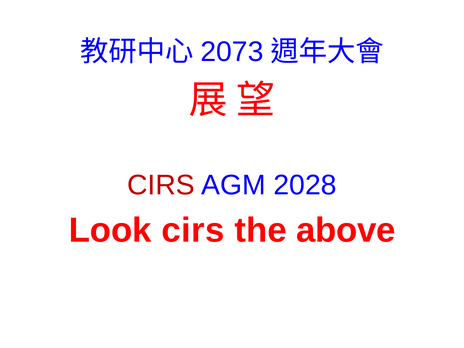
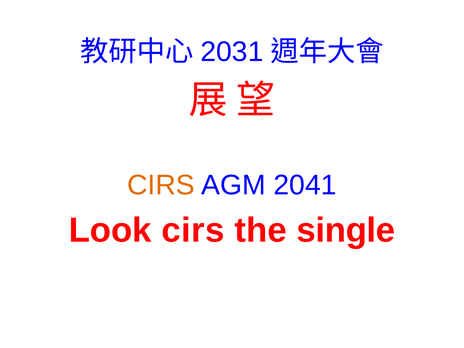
2073: 2073 -> 2031 (232, 52)
CIRS colour: red -> orange (161, 185)
2028: 2028 -> 2041 (305, 185)
above: above -> single (346, 231)
